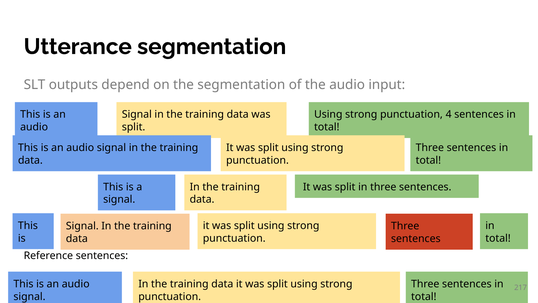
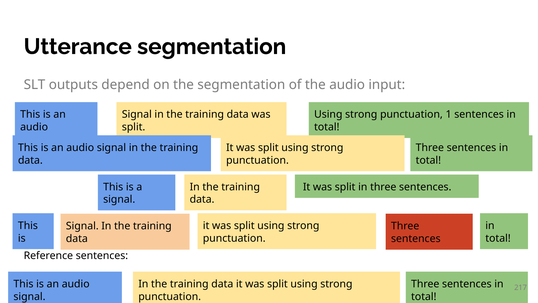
4: 4 -> 1 (449, 114)
